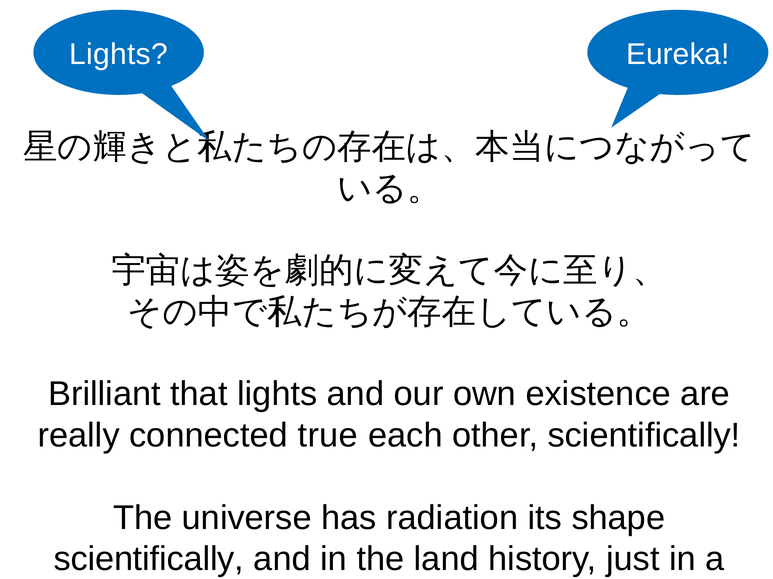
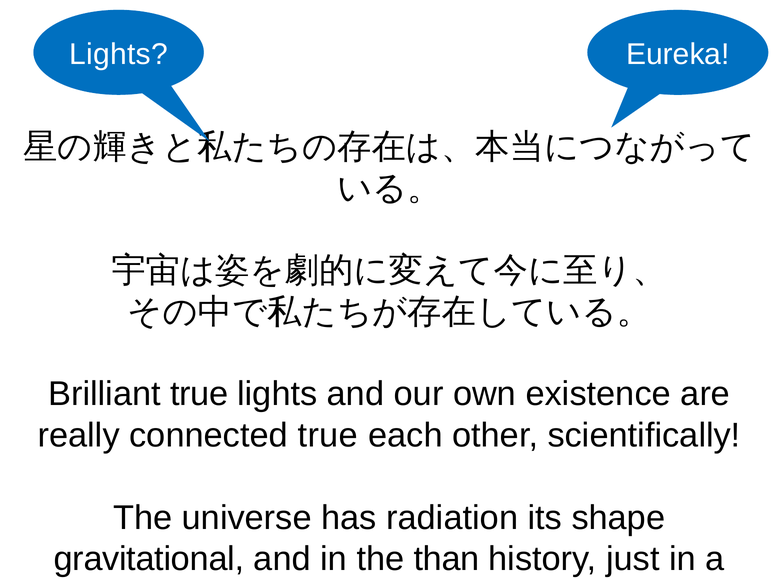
Brilliant that: that -> true (199, 395)
scientifically: scientifically -> gravitational (149, 560)
land: land -> than (446, 560)
